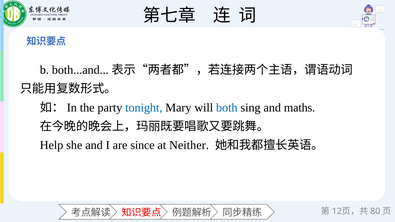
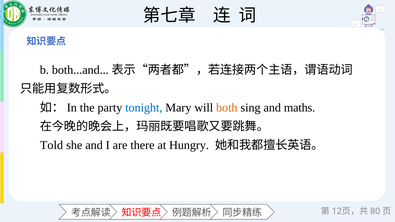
both colour: blue -> orange (227, 108)
Help: Help -> Told (52, 145)
since: since -> there (142, 145)
Neither: Neither -> Hungry (189, 145)
